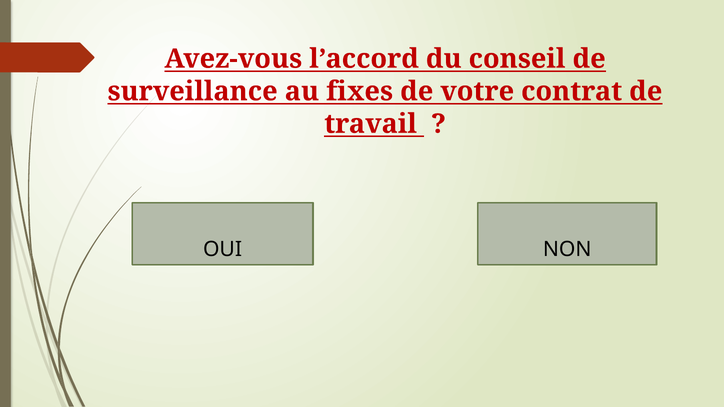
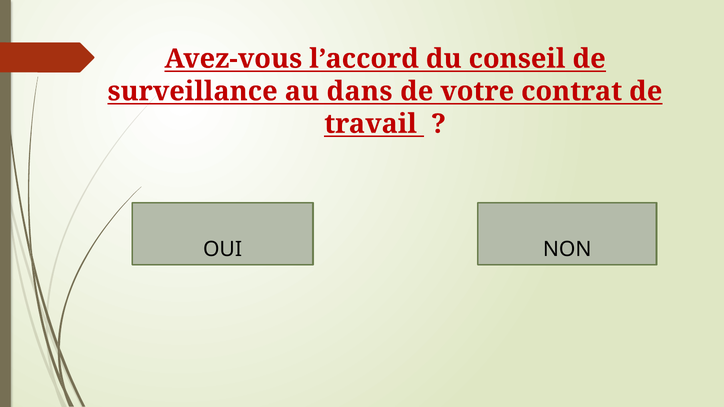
fixes: fixes -> dans (359, 91)
